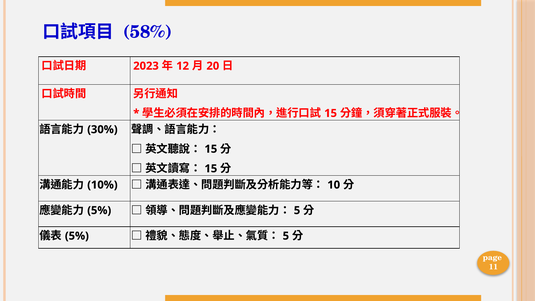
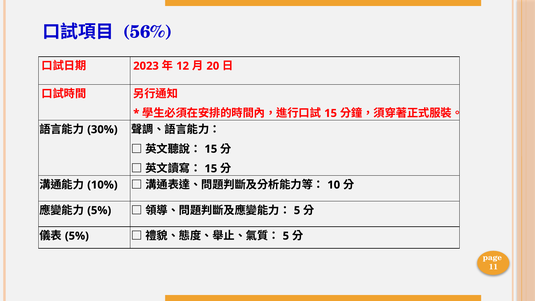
58%: 58% -> 56% (148, 32)
